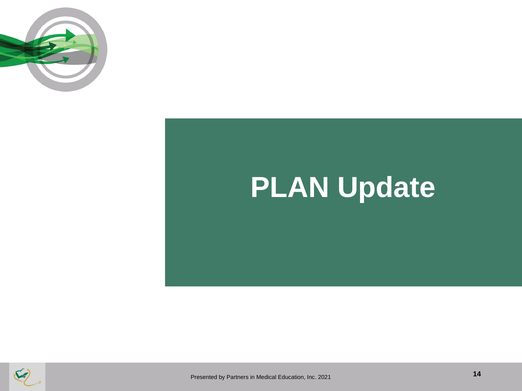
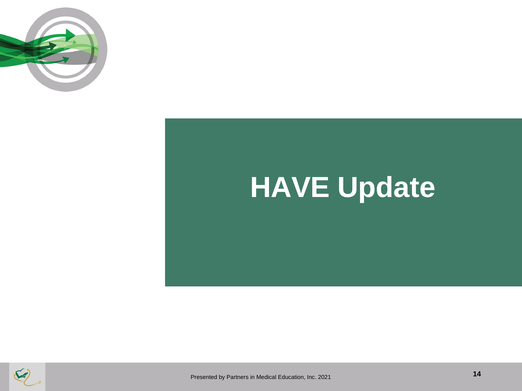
PLAN: PLAN -> HAVE (290, 188)
